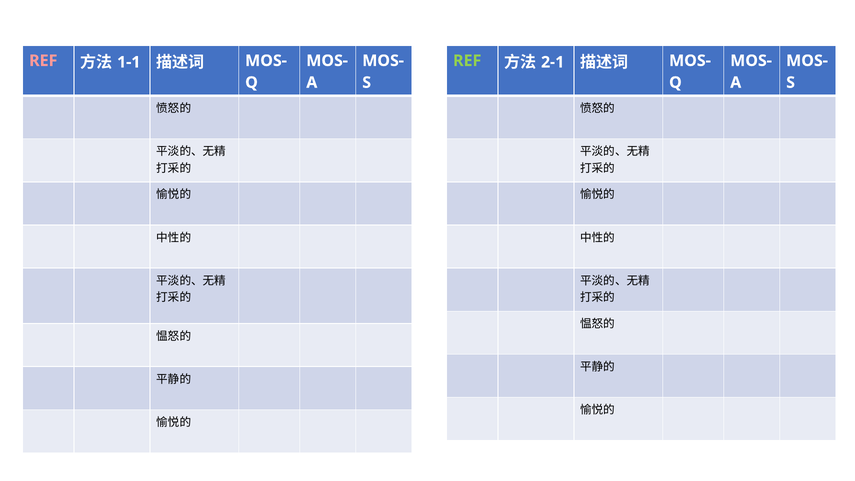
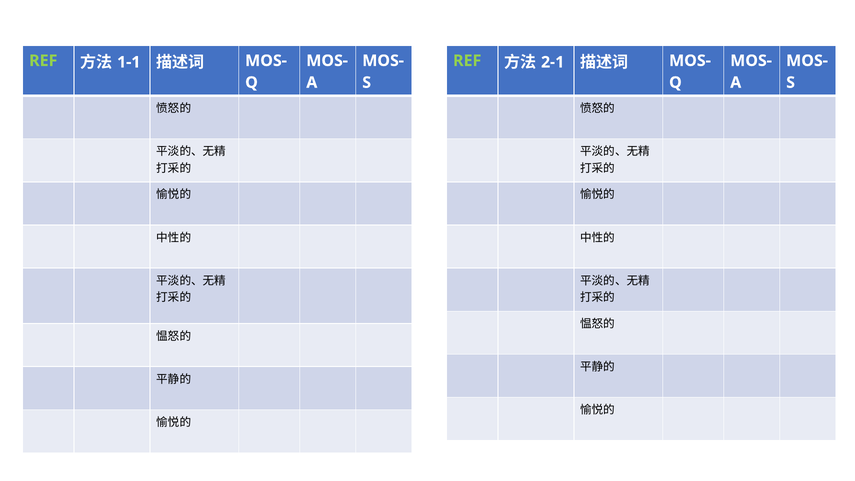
REF colour: pink -> light green (43, 61)
